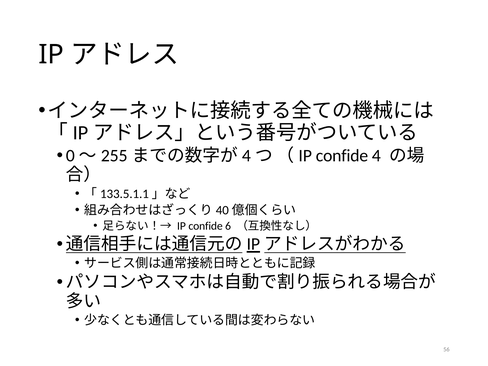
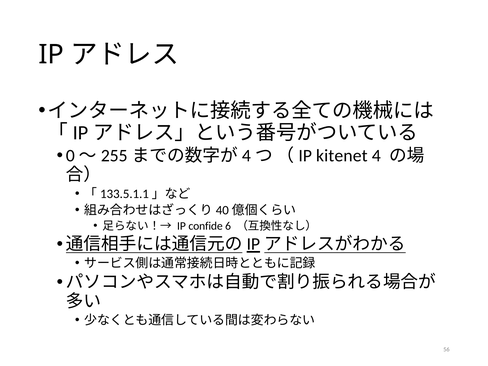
（IP confide: confide -> kitenet (342, 156)
